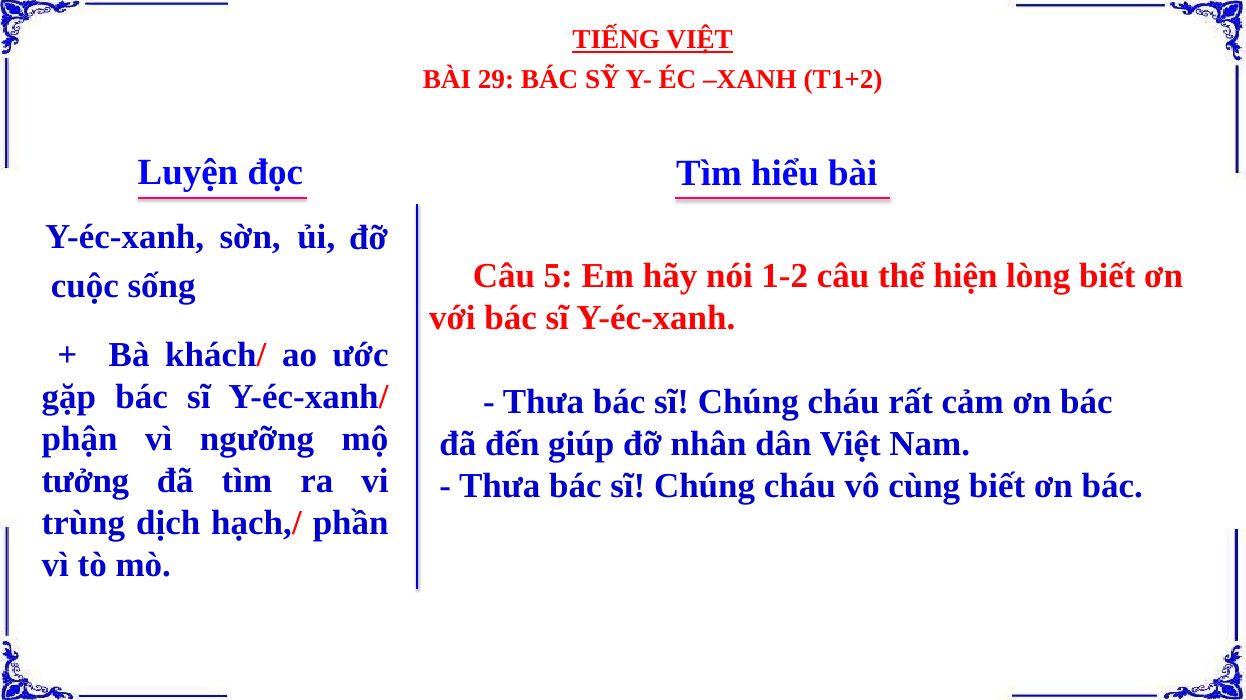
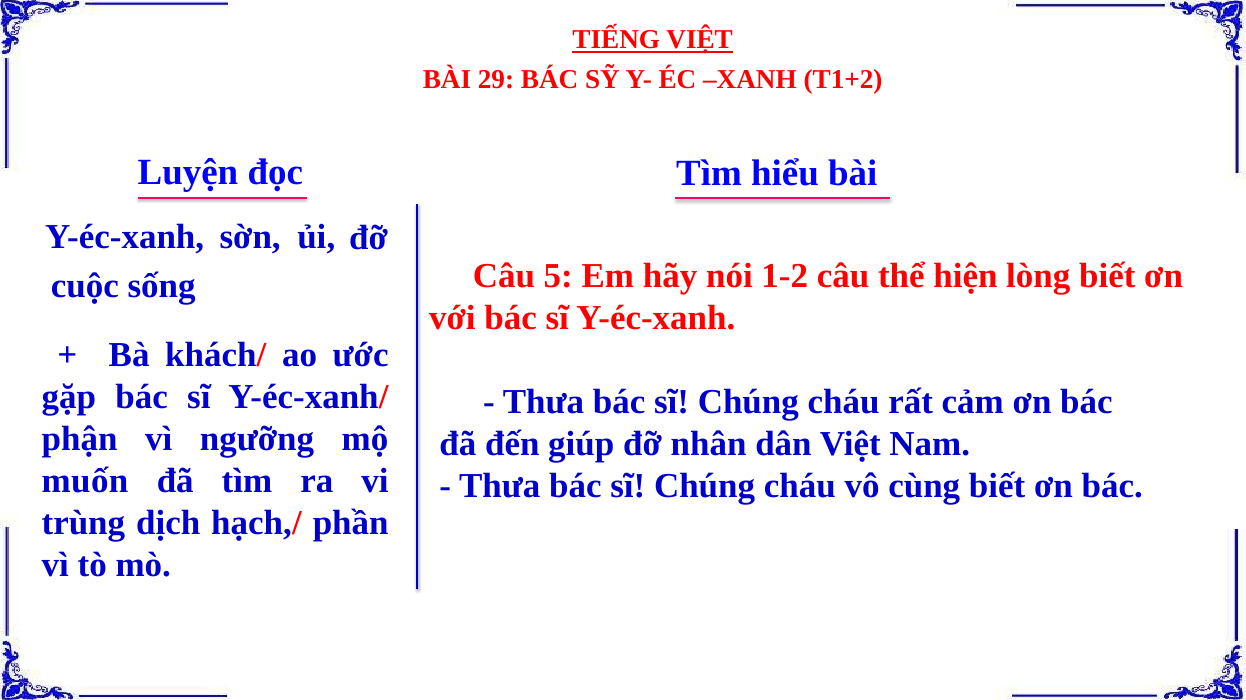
tưởng: tưởng -> muốn (85, 481)
